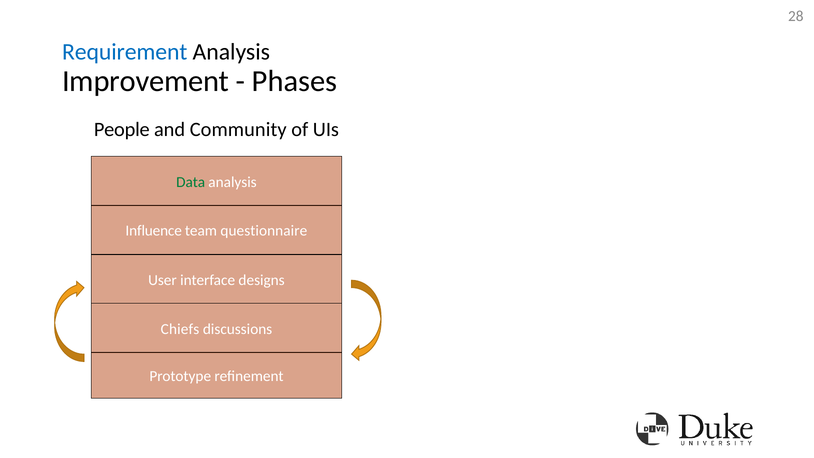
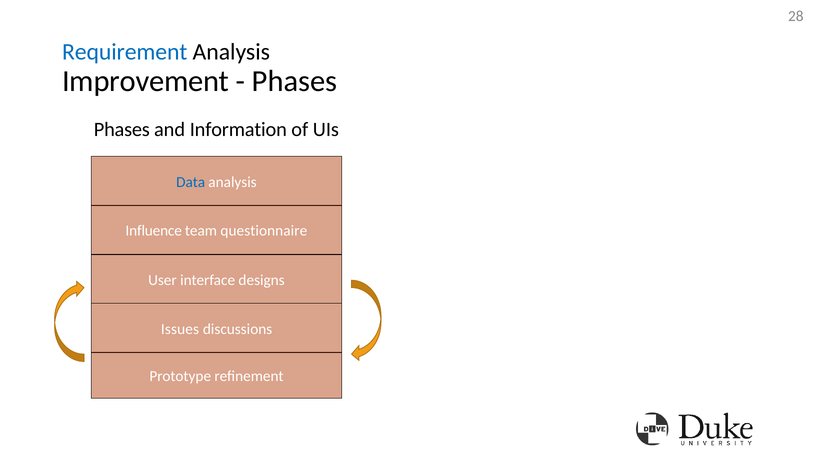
People: People -> Phases (122, 130)
and Community: Community -> Information (238, 130)
Data colour: green -> blue (191, 182)
Chiefs: Chiefs -> Issues (180, 329)
